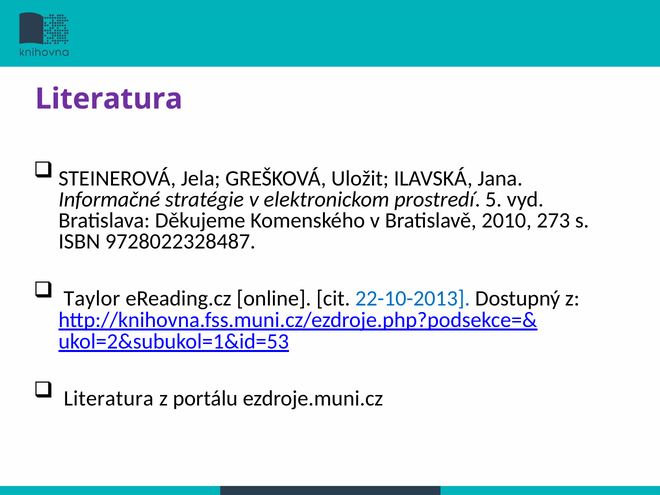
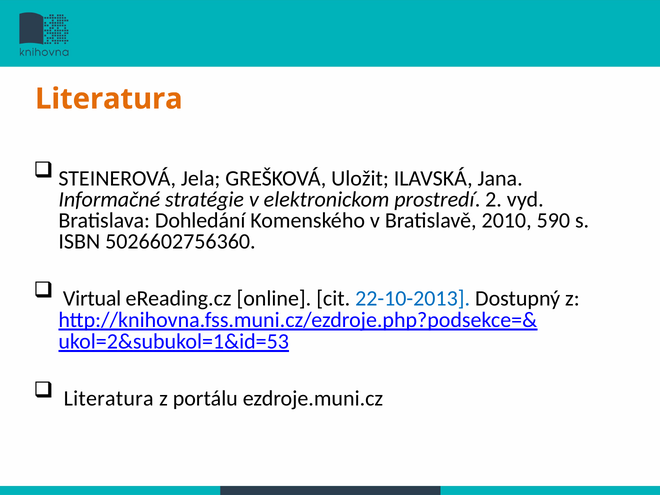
Literatura colour: purple -> orange (109, 99)
5: 5 -> 2 (494, 199)
Děkujeme: Děkujeme -> Dohledání (200, 220)
273: 273 -> 590 (553, 220)
9728022328487: 9728022328487 -> 5026602756360 (180, 242)
Taylor: Taylor -> Virtual (92, 298)
